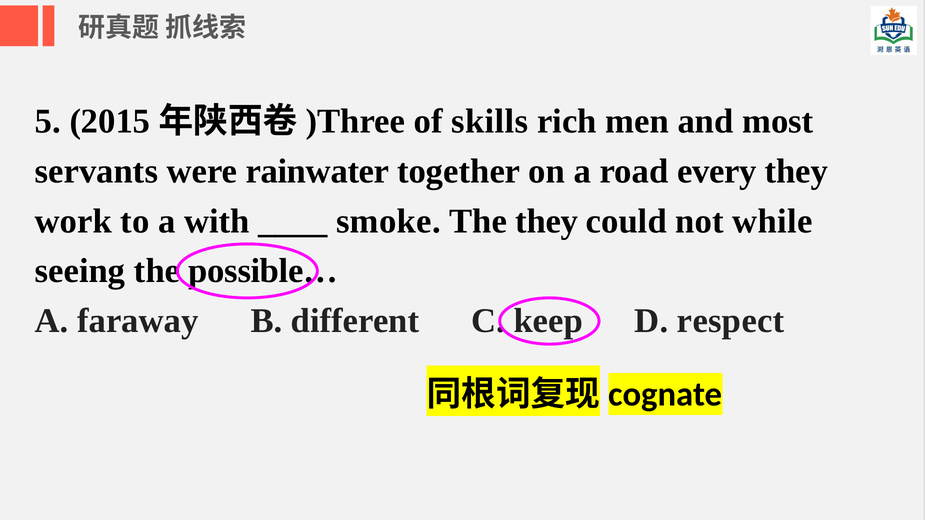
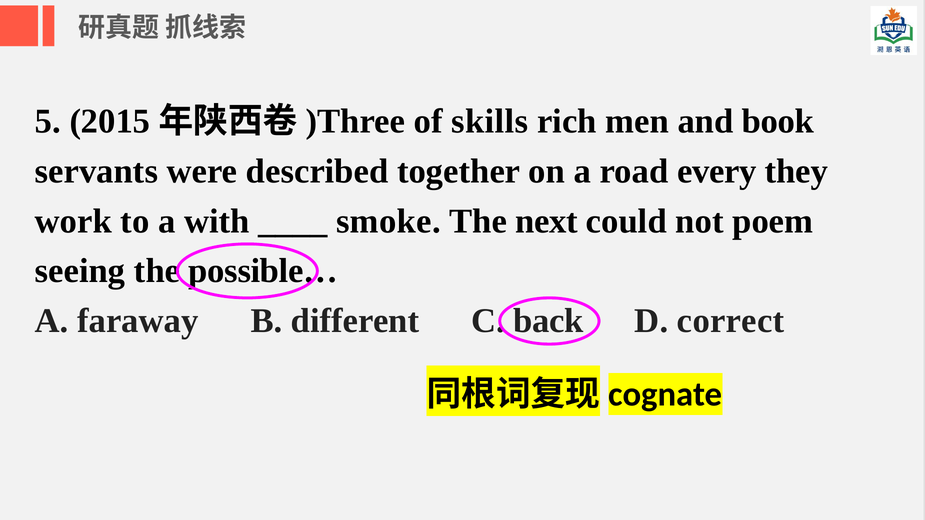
most: most -> book (778, 121)
rainwater: rainwater -> described (317, 171)
The they: they -> next (547, 221)
while: while -> poem (773, 221)
keep: keep -> back (548, 321)
respect: respect -> correct (731, 321)
